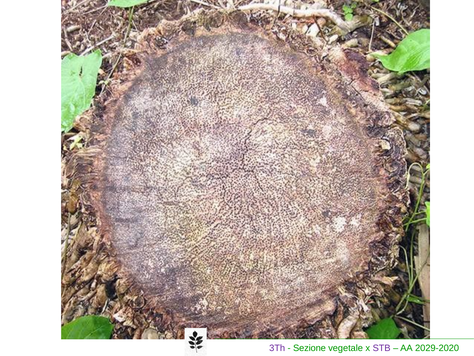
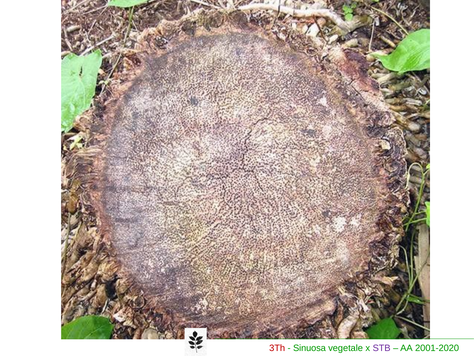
3Th colour: purple -> red (277, 348)
Sezione: Sezione -> Sinuosa (309, 348)
2029-2020: 2029-2020 -> 2001-2020 (437, 348)
